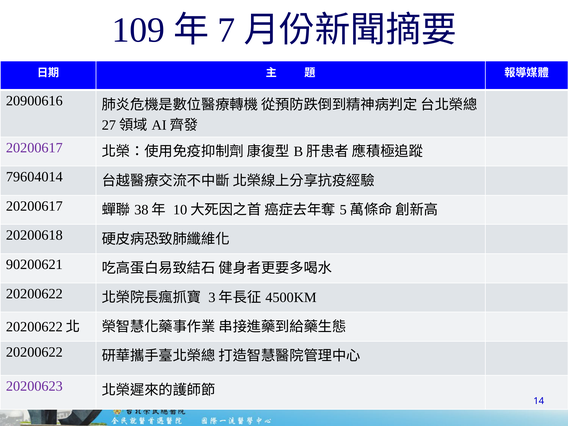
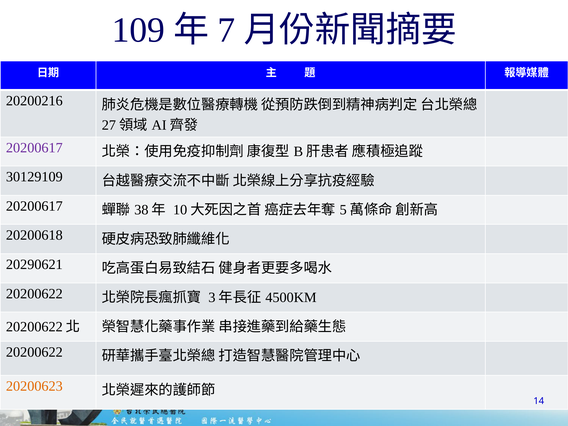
20900616: 20900616 -> 20200216 (34, 101)
79604014: 79604014 -> 30129109 (34, 177)
90200621: 90200621 -> 20290621 (34, 265)
20200623 colour: purple -> orange (34, 386)
